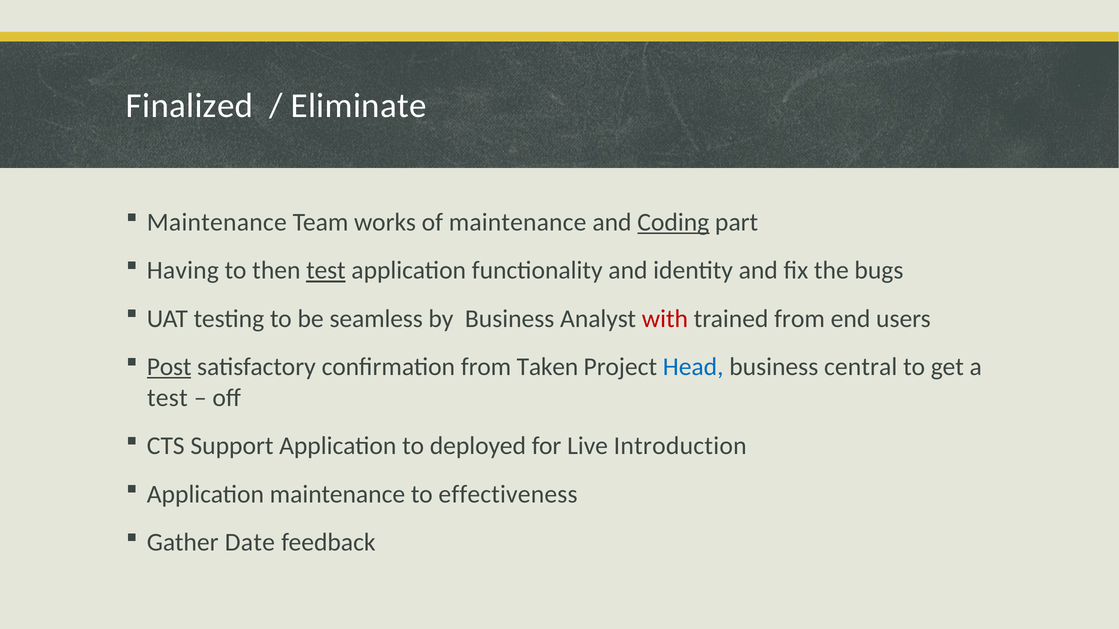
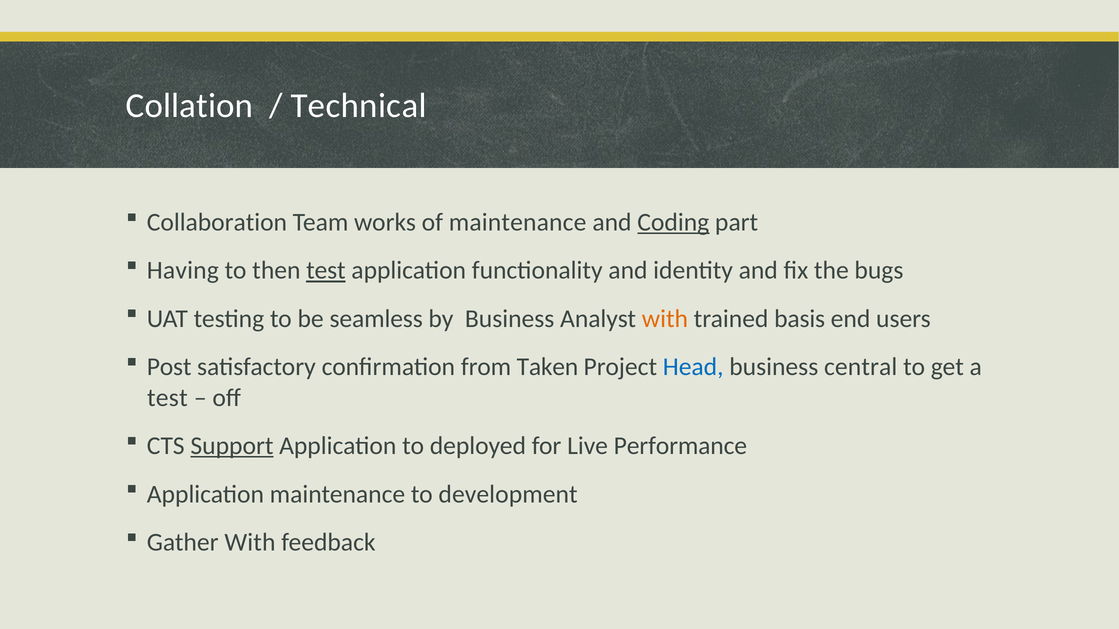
Finalized: Finalized -> Collation (190, 106)
Eliminate: Eliminate -> Technical (359, 106)
Maintenance: Maintenance -> Collaboration (217, 222)
with colour: red -> orange (665, 319)
trained from: from -> basis (800, 319)
Post underline: present -> none (169, 367)
Support underline: none -> present (232, 446)
Introduction: Introduction -> Performance (680, 446)
effectiveness: effectiveness -> development (508, 494)
Gather Date: Date -> With (250, 543)
